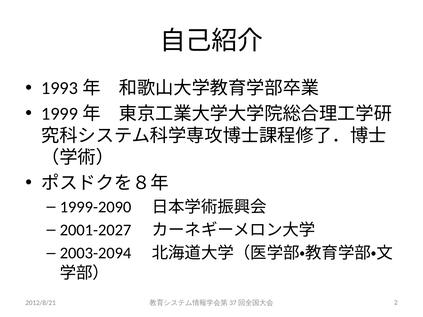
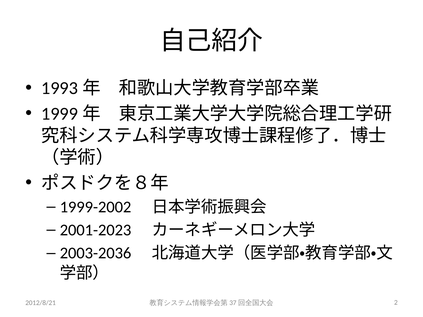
1999-2090: 1999-2090 -> 1999-2002 (96, 207)
2001-2027: 2001-2027 -> 2001-2023 (96, 230)
2003-2094: 2003-2094 -> 2003-2036 (96, 253)
